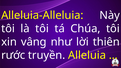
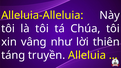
rước: rước -> táng (13, 55)
